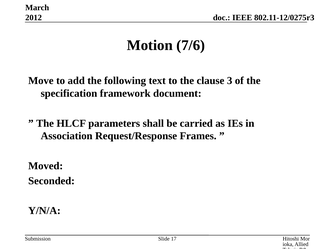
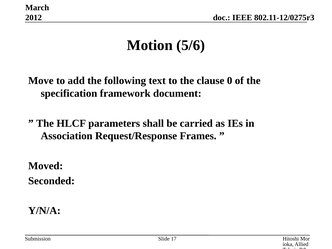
7/6: 7/6 -> 5/6 (191, 45)
3: 3 -> 0 (230, 81)
